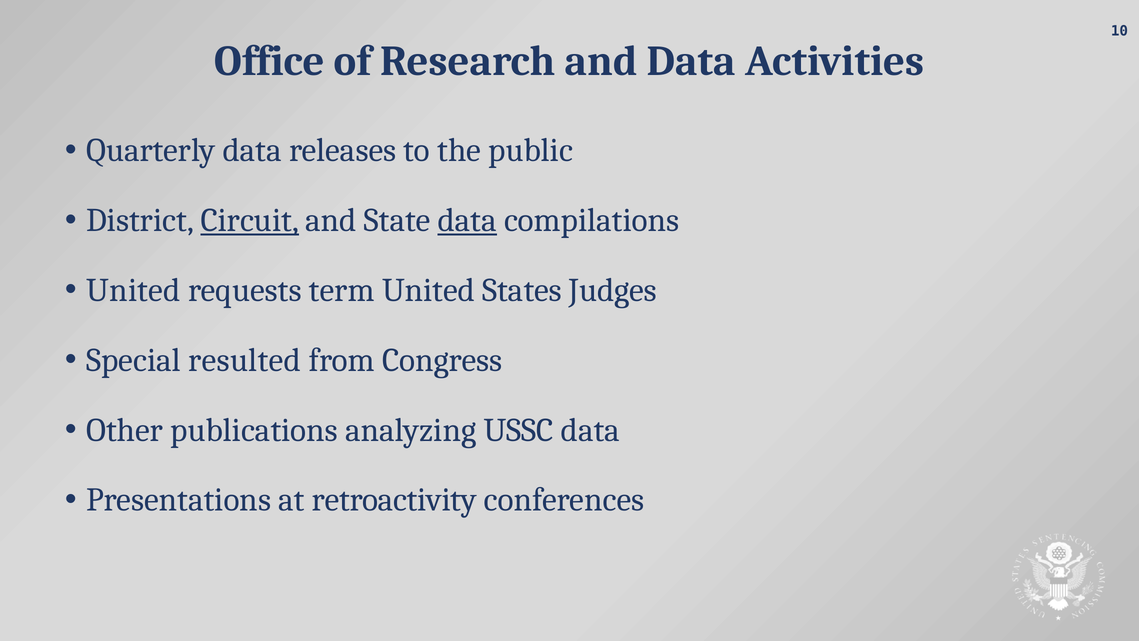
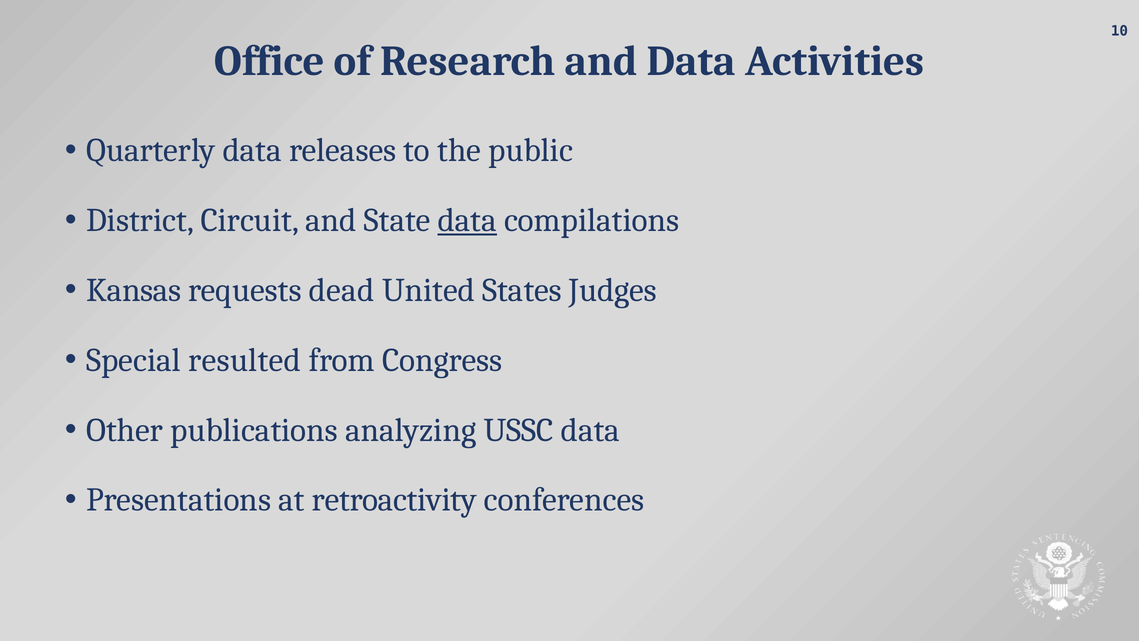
Circuit underline: present -> none (250, 220)
United: United -> Kansas (134, 290)
term: term -> dead (342, 290)
